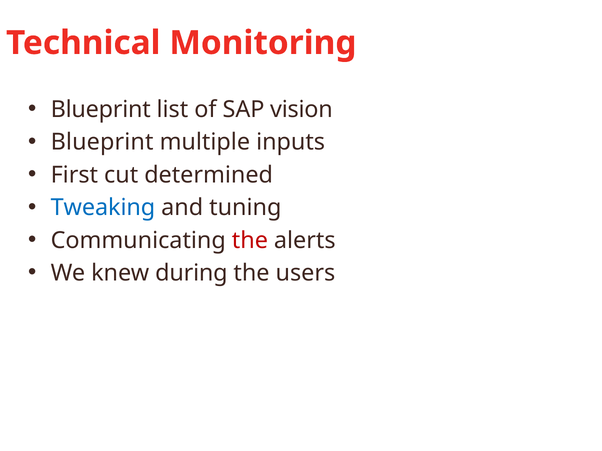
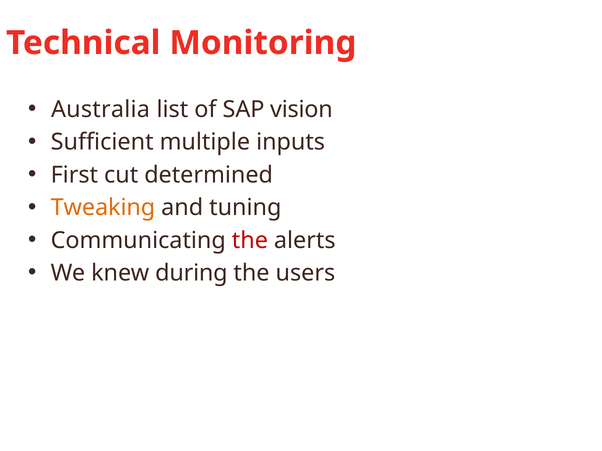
Blueprint: Blueprint -> Australia (101, 110)
Blueprint: Blueprint -> Sufficient (102, 142)
Tweaking colour: blue -> orange (103, 208)
